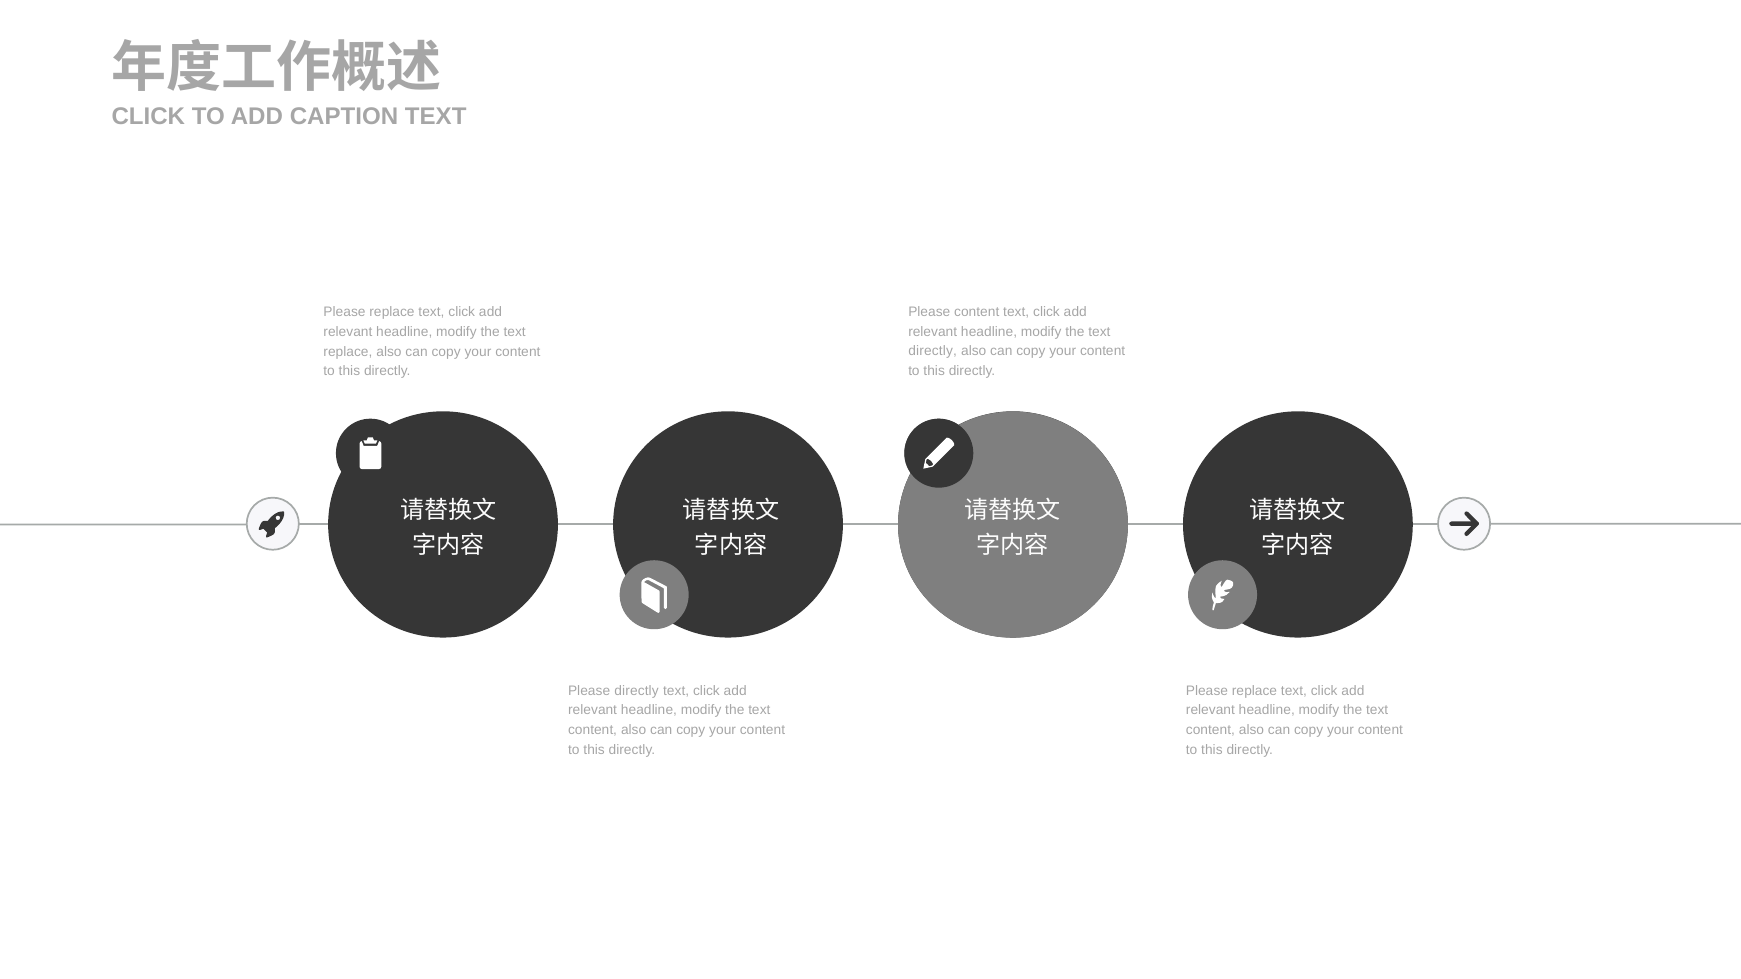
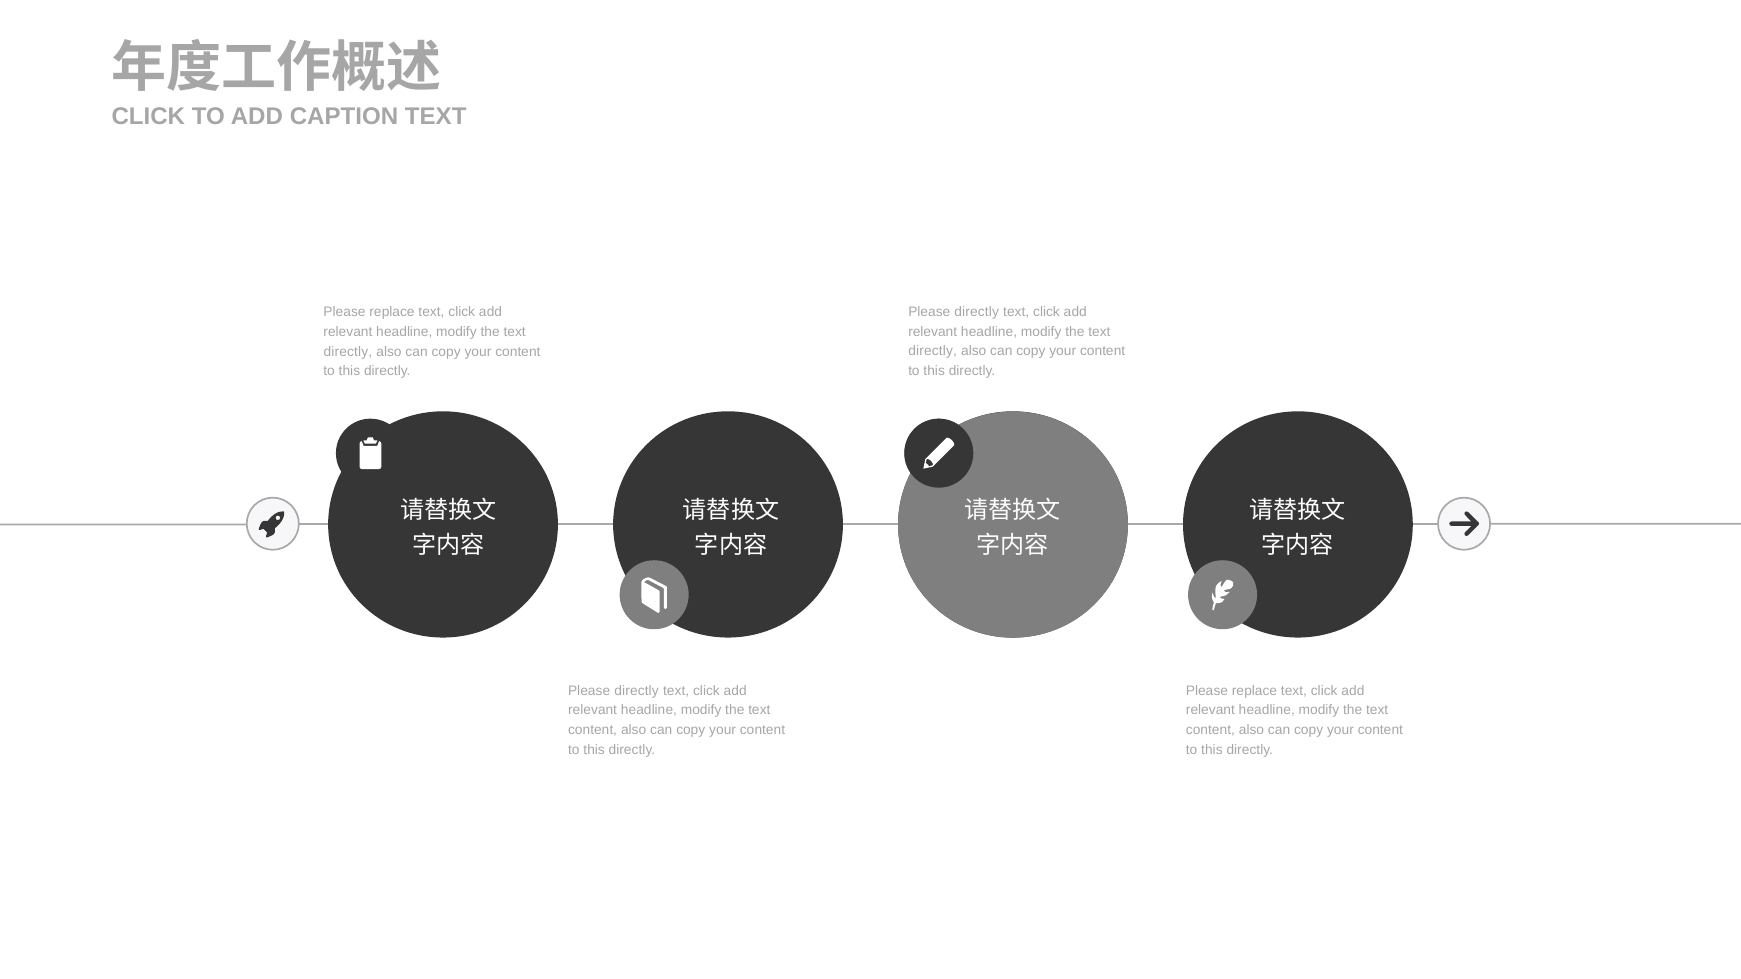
content: content -> directly (977, 312)
replace: replace -> directly (348, 352)
